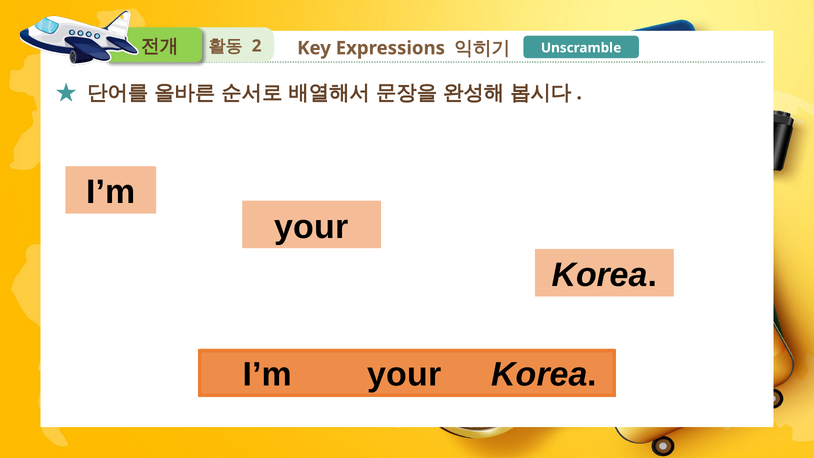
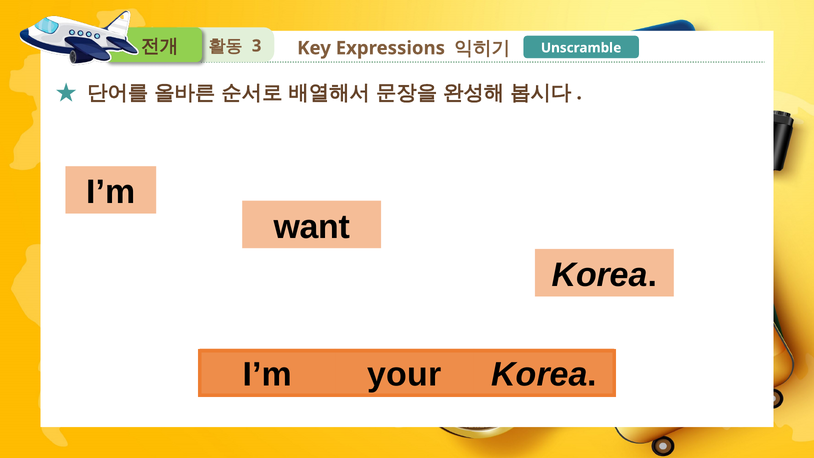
2: 2 -> 3 (257, 46)
your: your -> want (312, 227)
